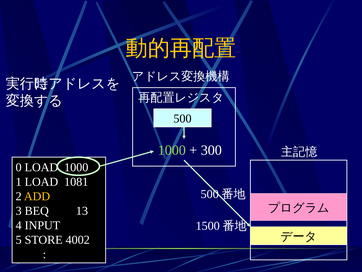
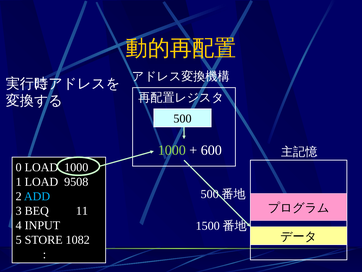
300: 300 -> 600 (211, 150)
1081: 1081 -> 9508 (76, 182)
ADD colour: yellow -> light blue (37, 196)
13: 13 -> 11 (82, 210)
4002: 4002 -> 1082 (78, 239)
